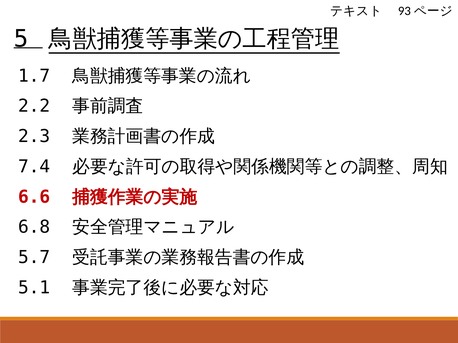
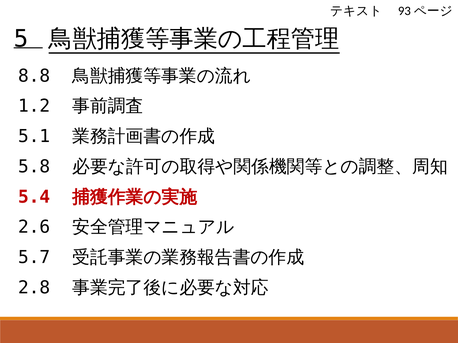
1.7: 1.7 -> 8.8 (34, 76)
2.2: 2.2 -> 1.2 (34, 106)
2.3: 2.3 -> 5.1 (34, 137)
7.4: 7.4 -> 5.8 (34, 167)
6.6: 6.6 -> 5.4 (34, 197)
6.8: 6.8 -> 2.6 (34, 227)
5.1: 5.1 -> 2.8 (34, 288)
